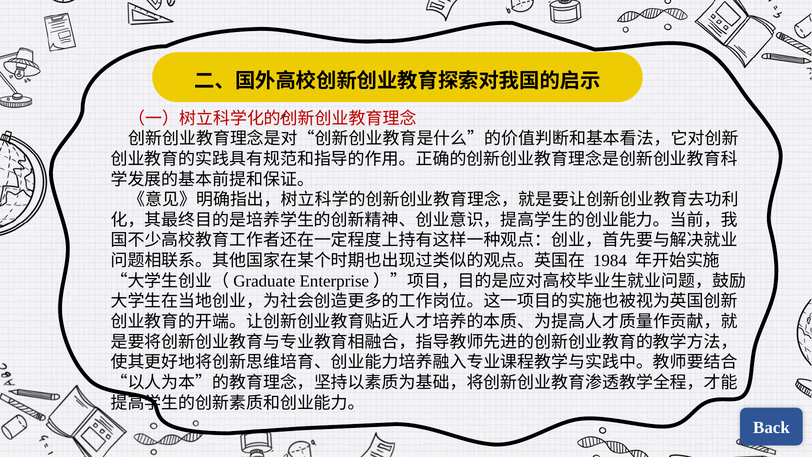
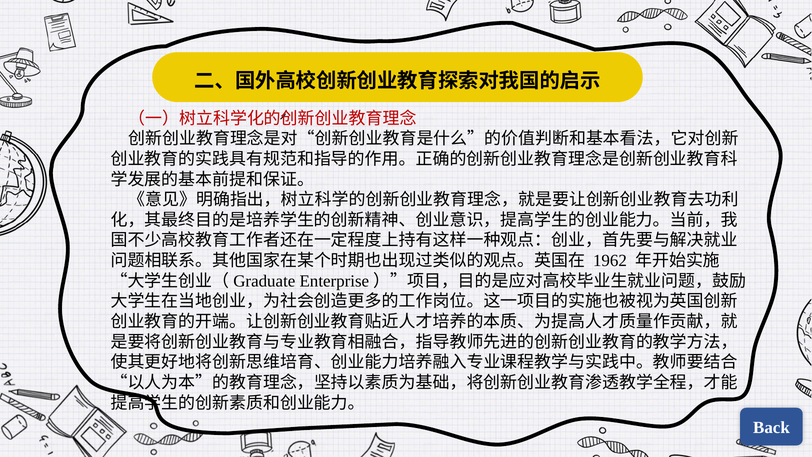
1984: 1984 -> 1962 (610, 261)
